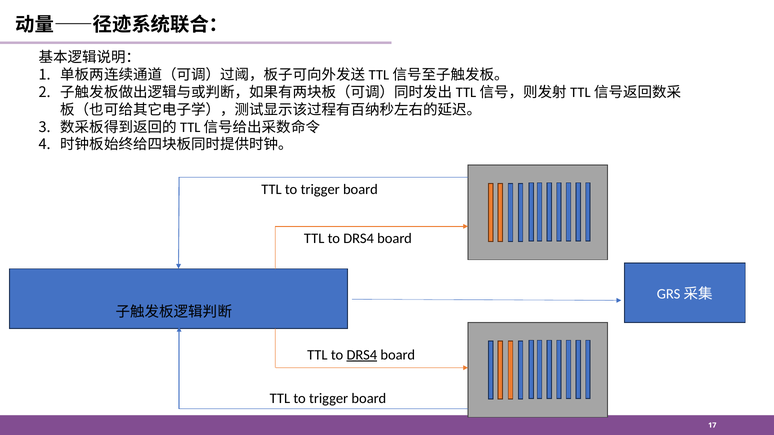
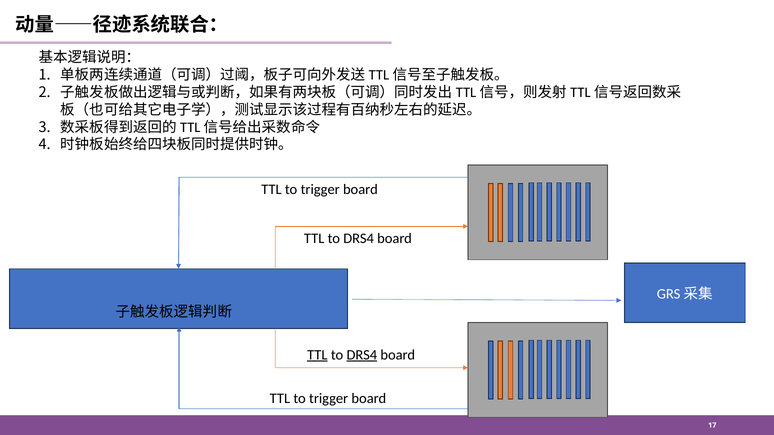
TTL underline: none -> present (317, 355)
